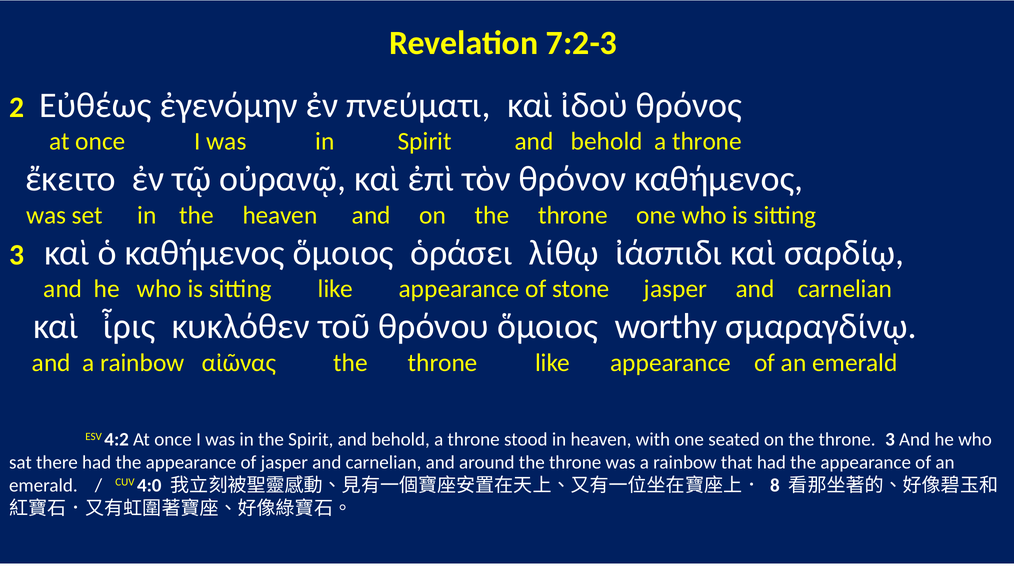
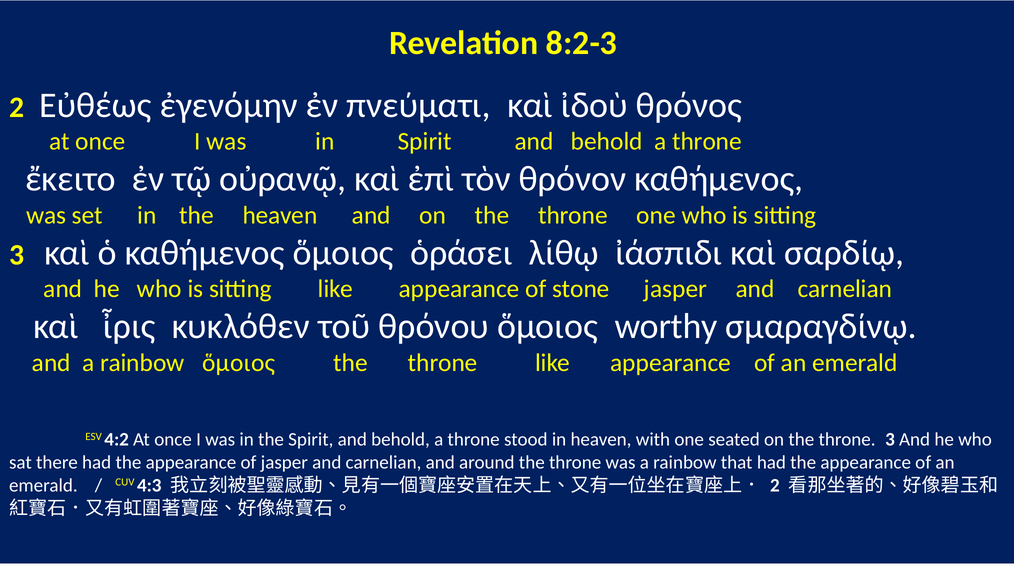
7:2-3: 7:2-3 -> 8:2-3 (582, 43)
rainbow αἰῶνας: αἰῶνας -> ὅμοιος (239, 363)
4:0: 4:0 -> 4:3 (149, 485)
8: 8 -> 2 (775, 485)
